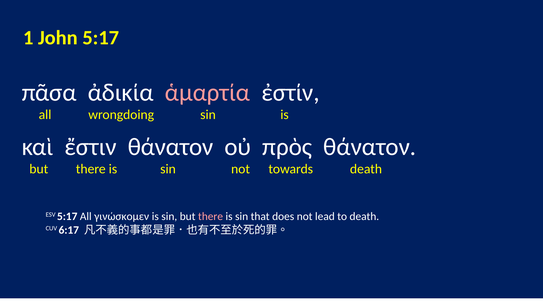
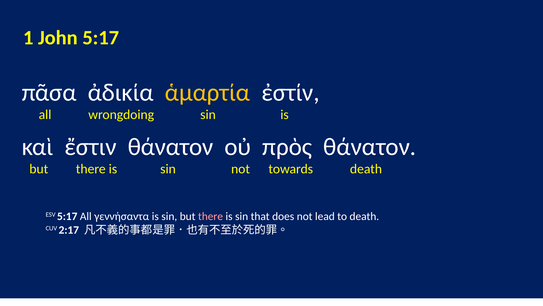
ἁμαρτία colour: pink -> yellow (207, 93)
γινώσκομεν: γινώσκομεν -> γεννήσαντα (122, 217)
6:17: 6:17 -> 2:17 (69, 230)
